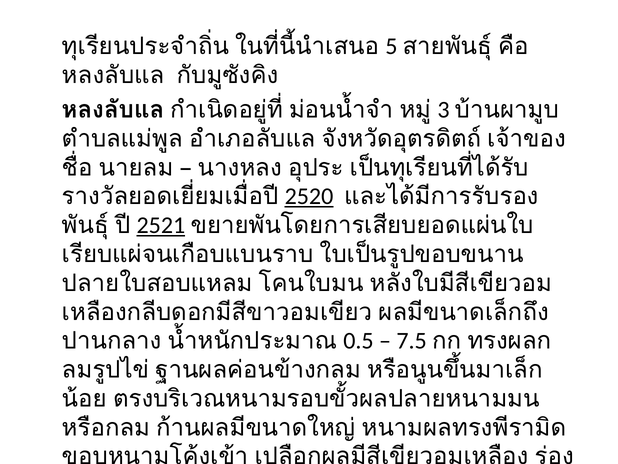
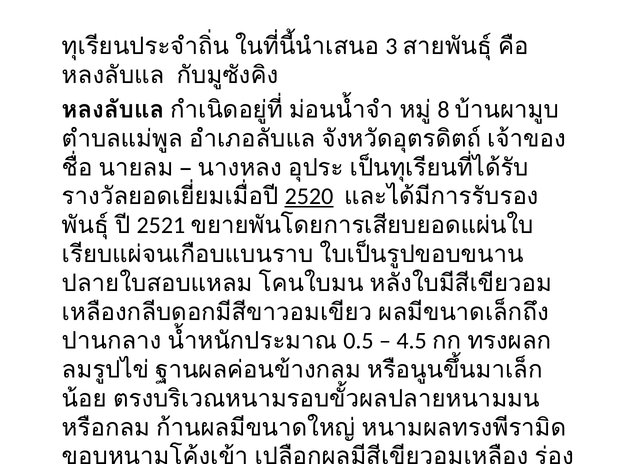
5: 5 -> 3 (391, 46)
3: 3 -> 8 (443, 110)
2521 underline: present -> none (161, 225)
7.5: 7.5 -> 4.5 (412, 341)
